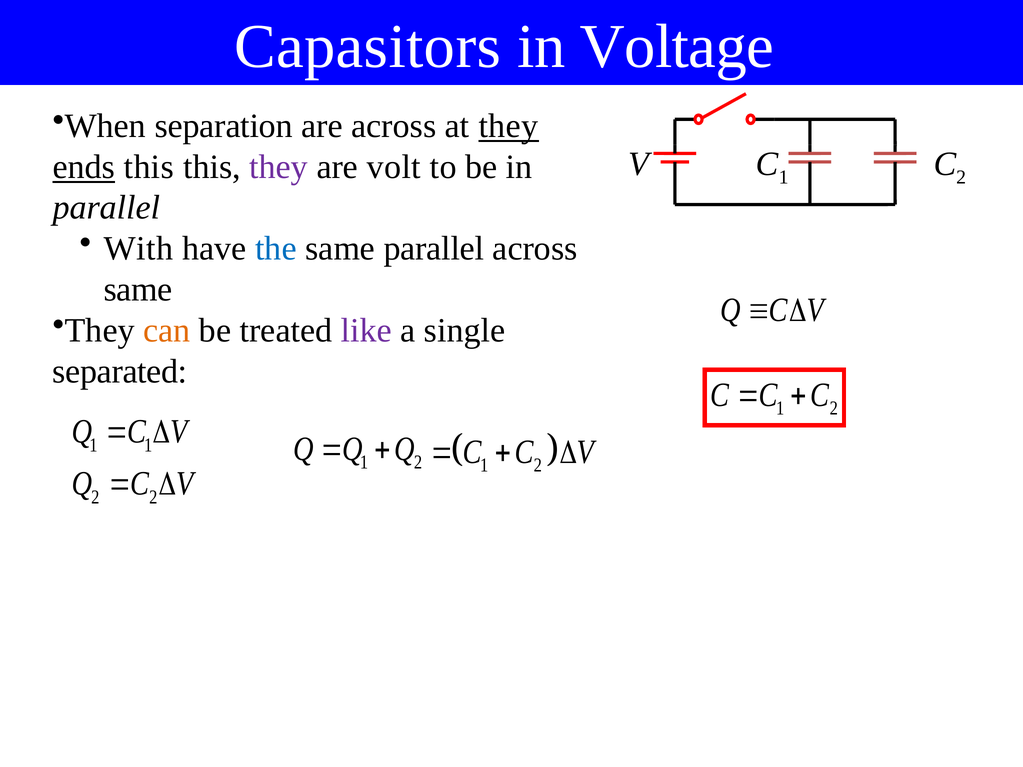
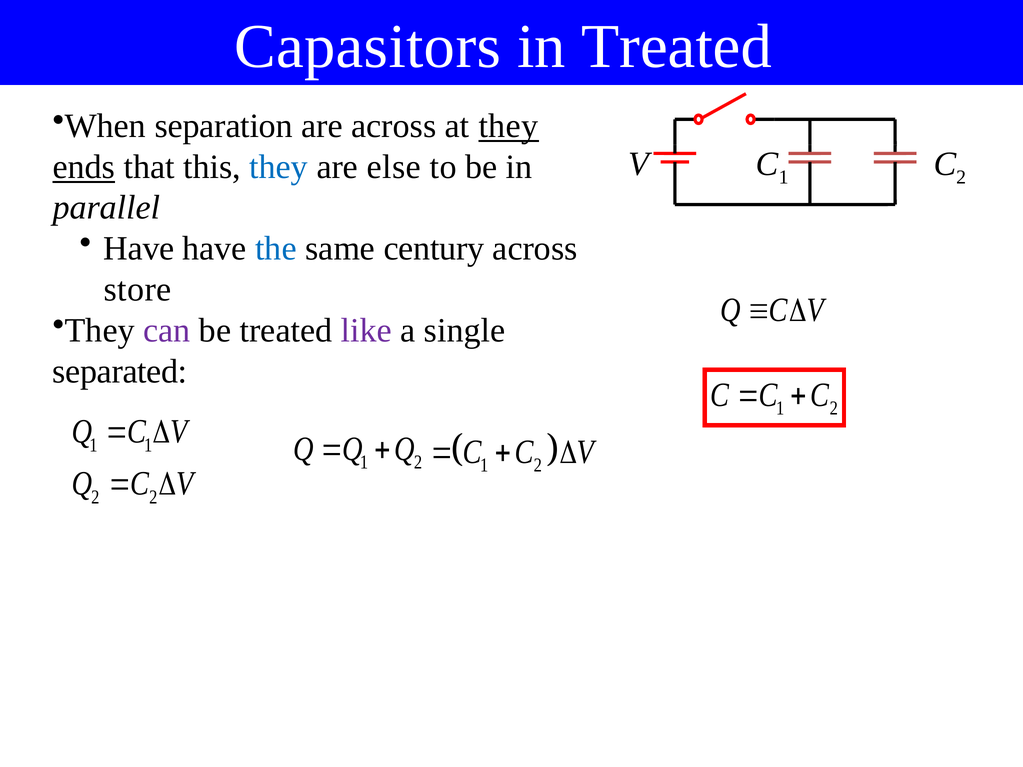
in Voltage: Voltage -> Treated (677, 47)
ends this: this -> that (149, 167)
they colour: purple -> blue (279, 167)
volt: volt -> else (394, 167)
With: With -> Have (139, 249)
same parallel: parallel -> century (434, 249)
same: same -> store (138, 290)
can colour: orange -> purple (167, 330)
